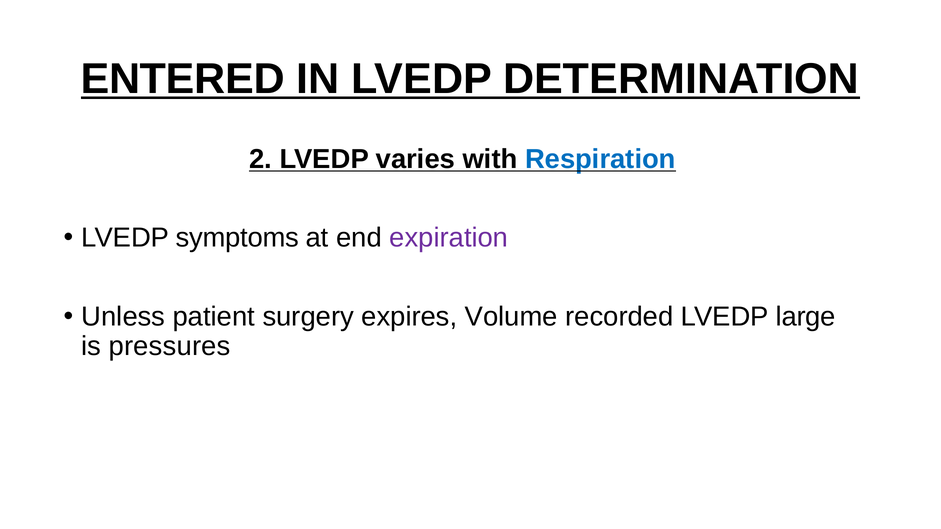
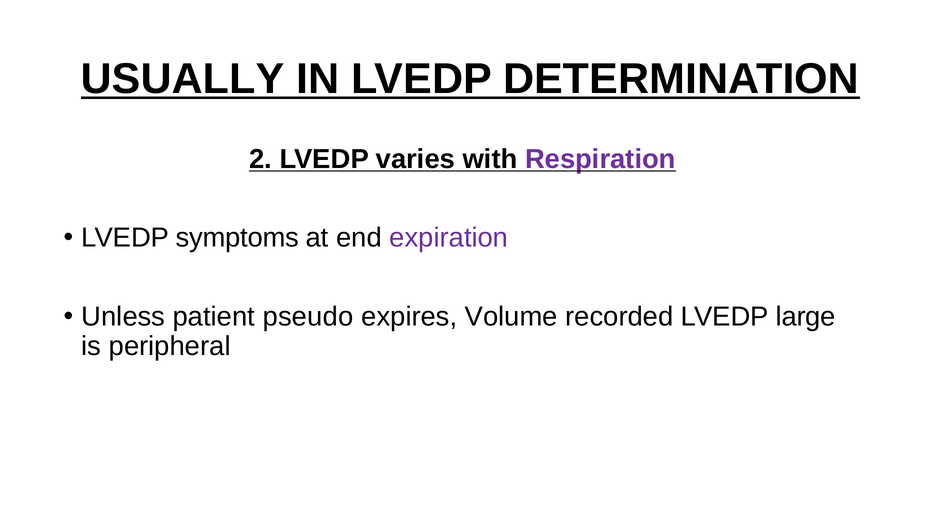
ENTERED: ENTERED -> USUALLY (183, 79)
Respiration colour: blue -> purple (600, 159)
surgery: surgery -> pseudo (308, 317)
pressures: pressures -> peripheral (170, 347)
